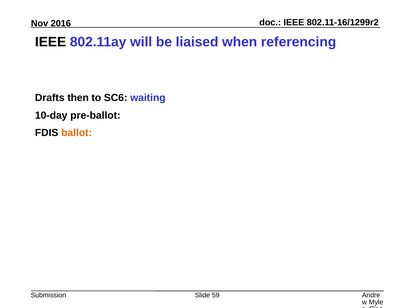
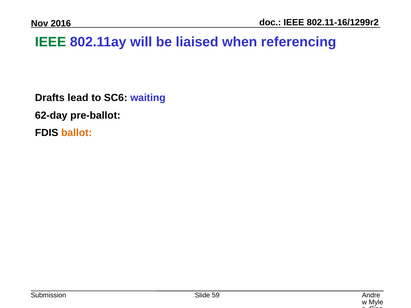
IEEE colour: black -> green (51, 42)
then: then -> lead (78, 98)
10-day: 10-day -> 62-day (51, 115)
